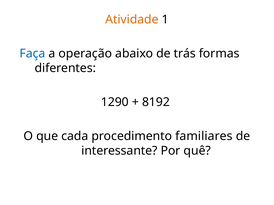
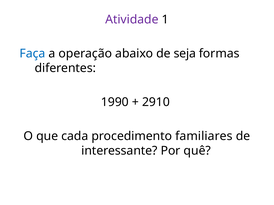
Atividade colour: orange -> purple (132, 20)
trás: trás -> seja (185, 54)
1290: 1290 -> 1990 (115, 102)
8192: 8192 -> 2910 (156, 102)
